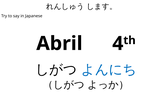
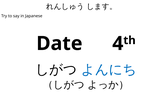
Abril: Abril -> Date (59, 43)
